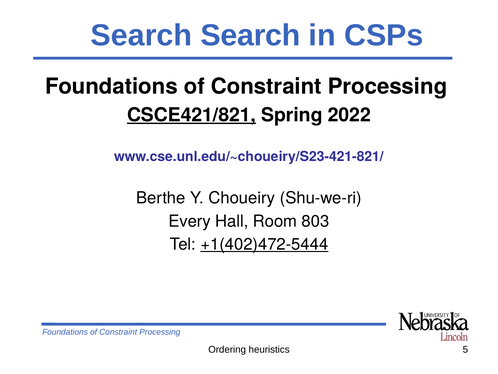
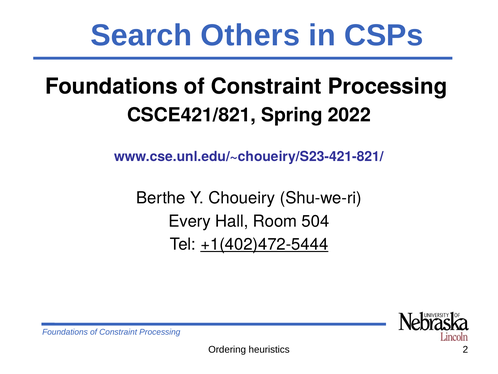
Search Search: Search -> Others (250, 35)
CSCE421/821 underline: present -> none (192, 115)
803: 803 -> 504 (315, 221)
5: 5 -> 2 (465, 349)
